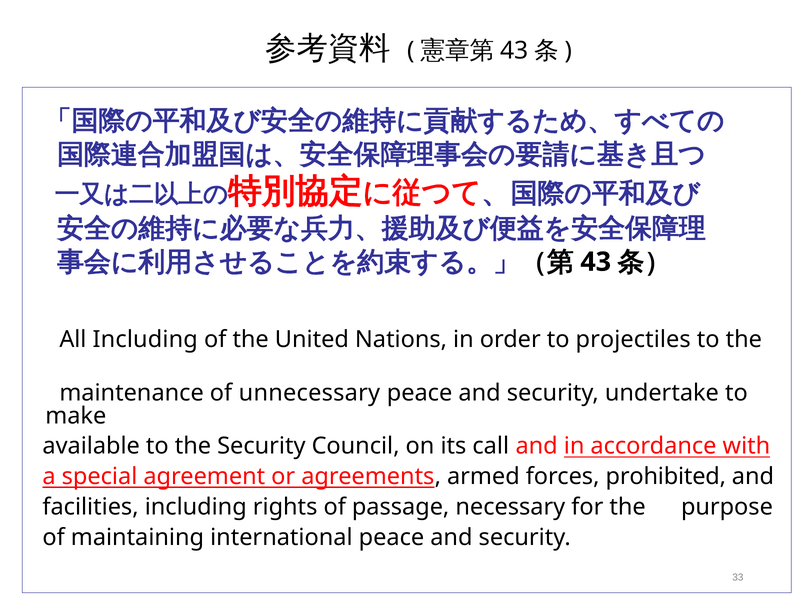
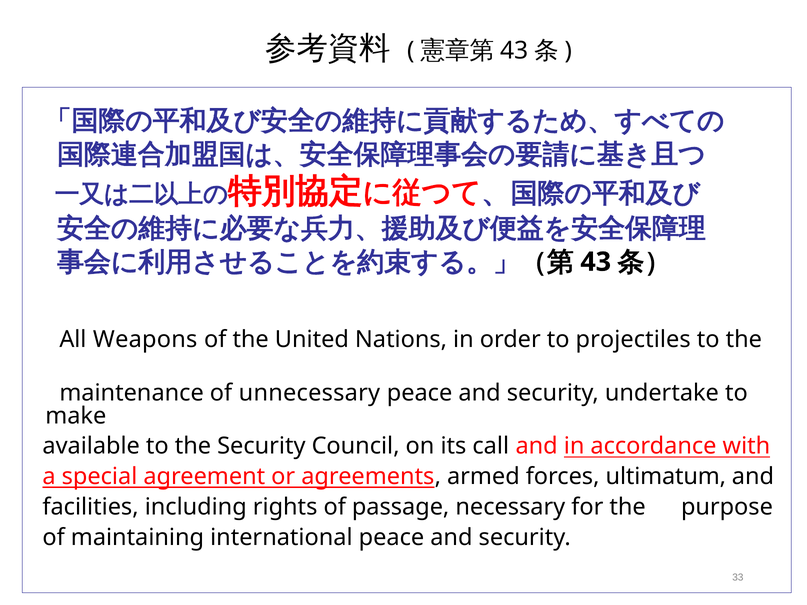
All Including: Including -> Weapons (145, 340)
prohibited: prohibited -> ultimatum (666, 477)
